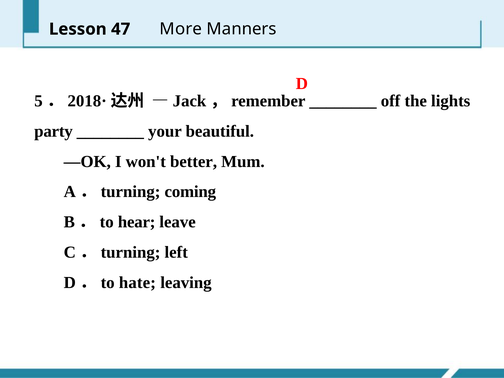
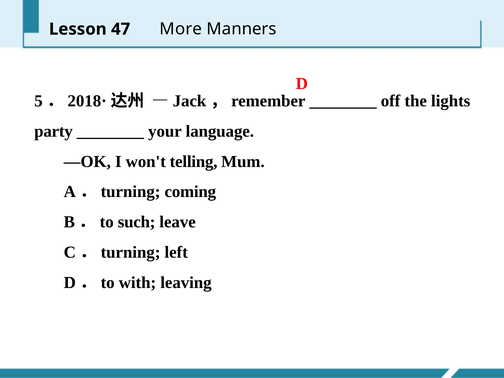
beautiful: beautiful -> language (220, 131)
better: better -> telling (194, 162)
hear: hear -> such (137, 222)
hate: hate -> with (137, 282)
